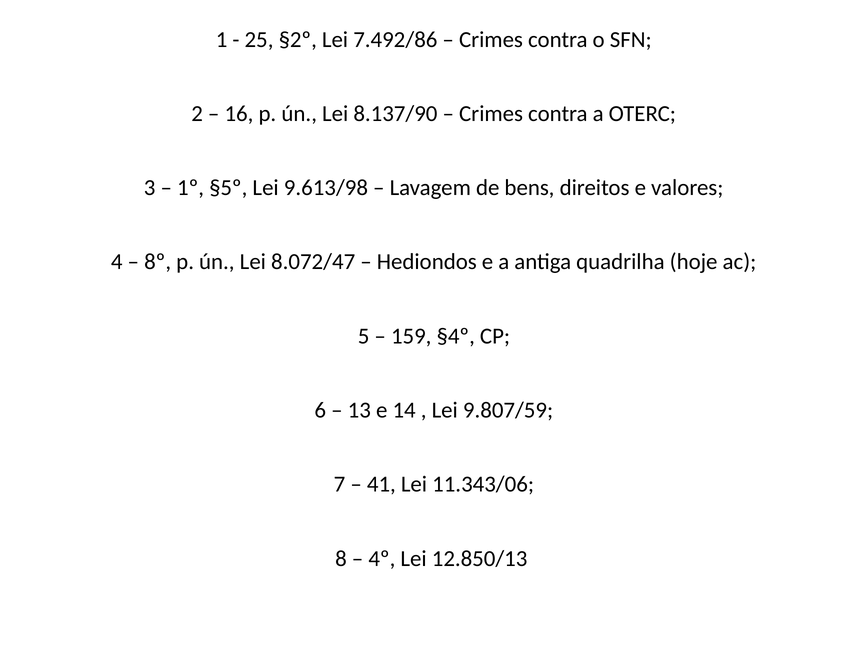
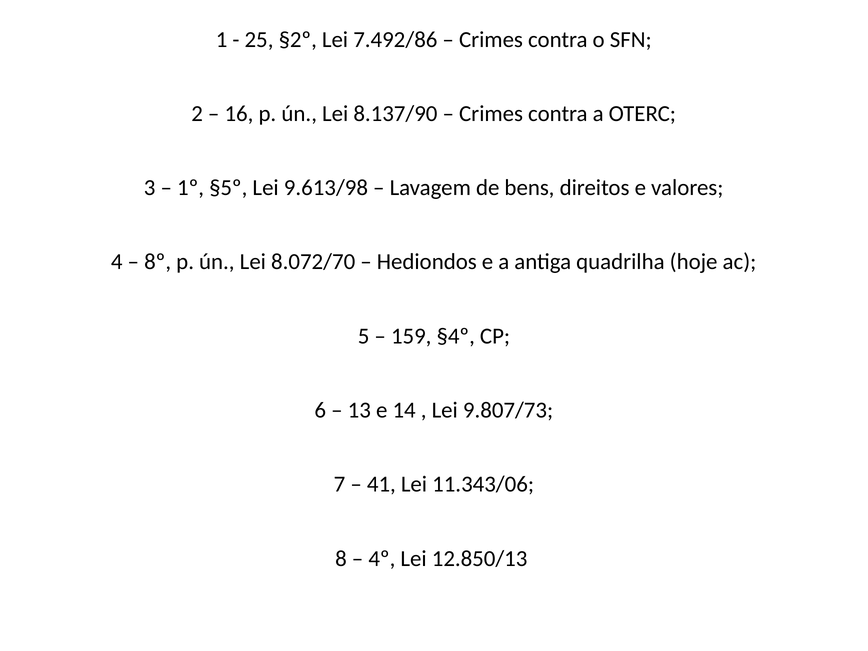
8.072/47: 8.072/47 -> 8.072/70 (313, 262)
9.807/59: 9.807/59 -> 9.807/73 (508, 410)
